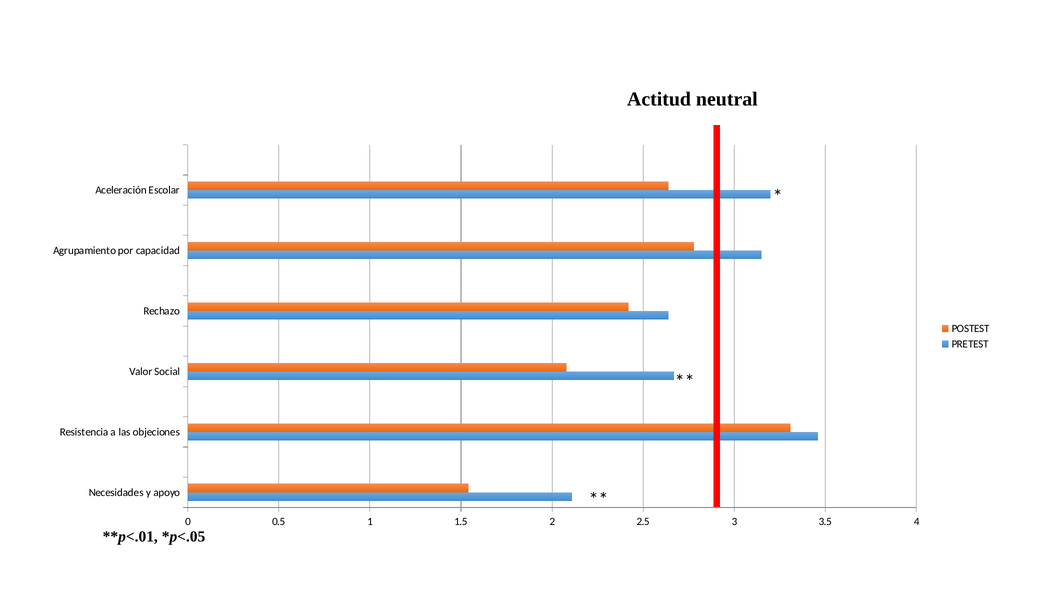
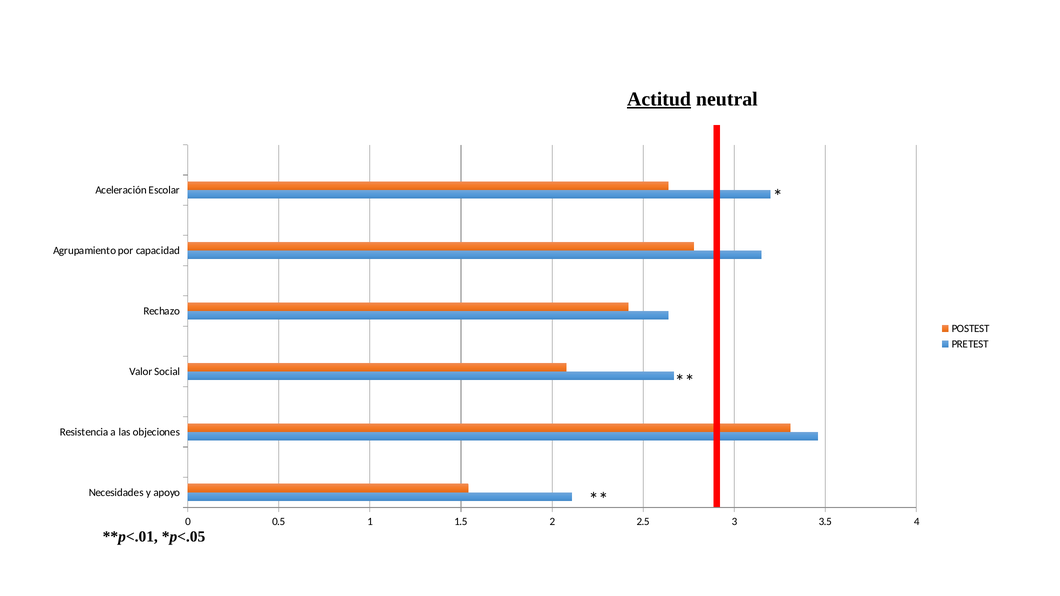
Actitud underline: none -> present (659, 99)
